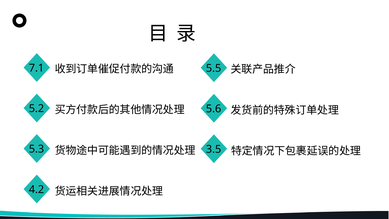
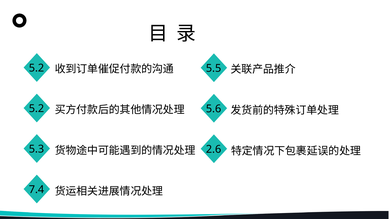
7.1: 7.1 -> 5.2 (36, 68)
3.5: 3.5 -> 2.6 (214, 149)
4.2: 4.2 -> 7.4 (36, 189)
